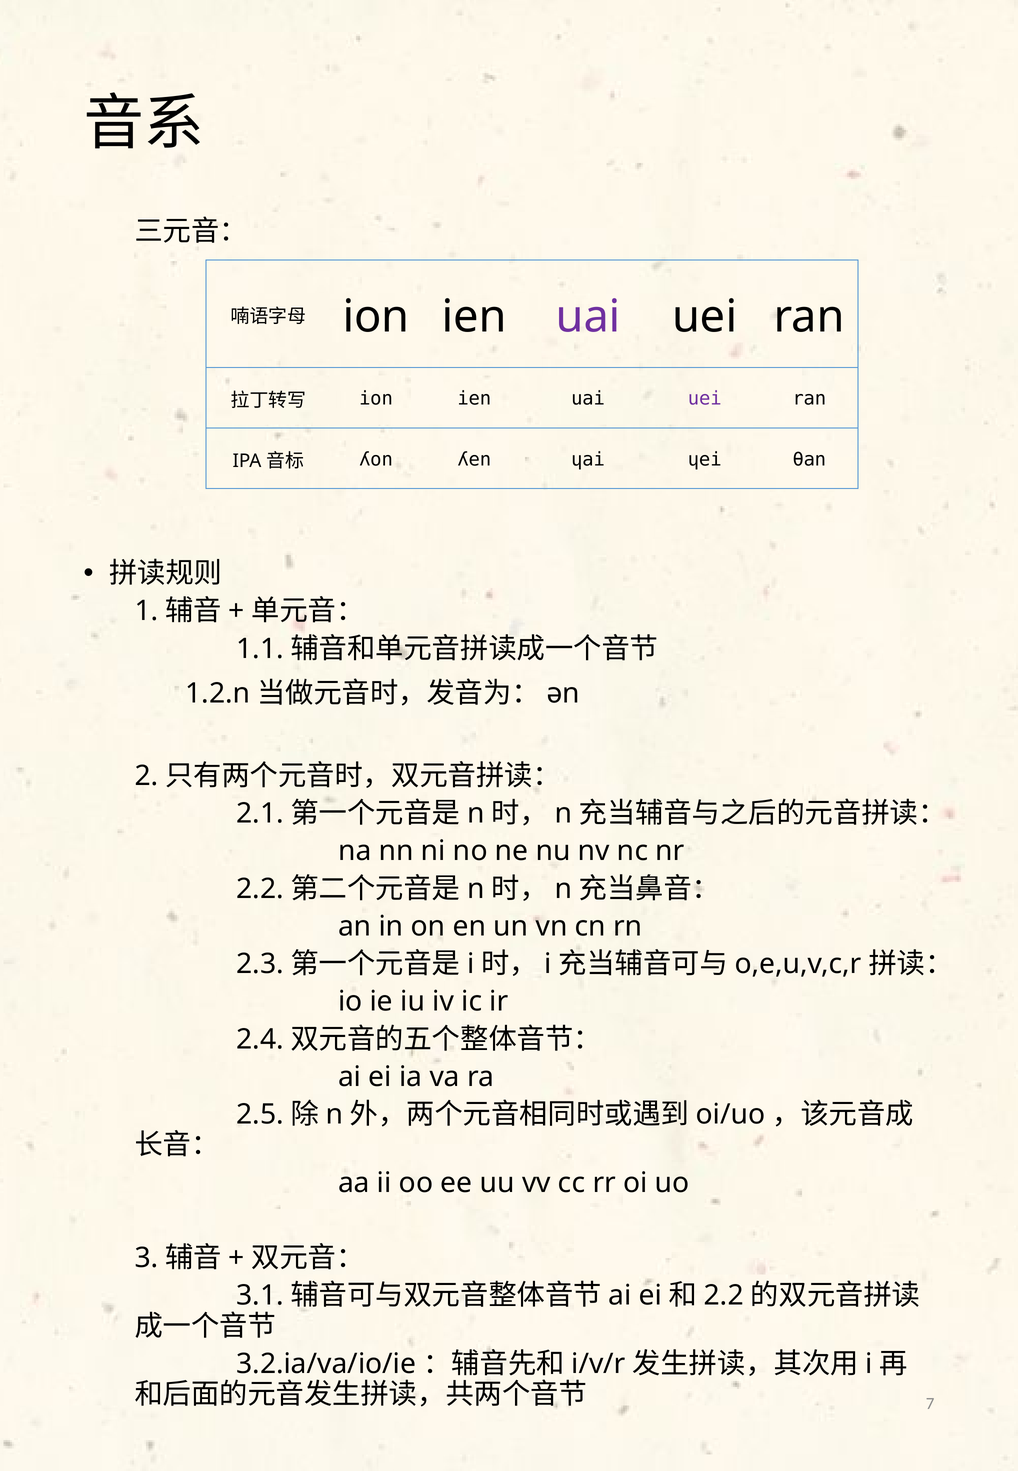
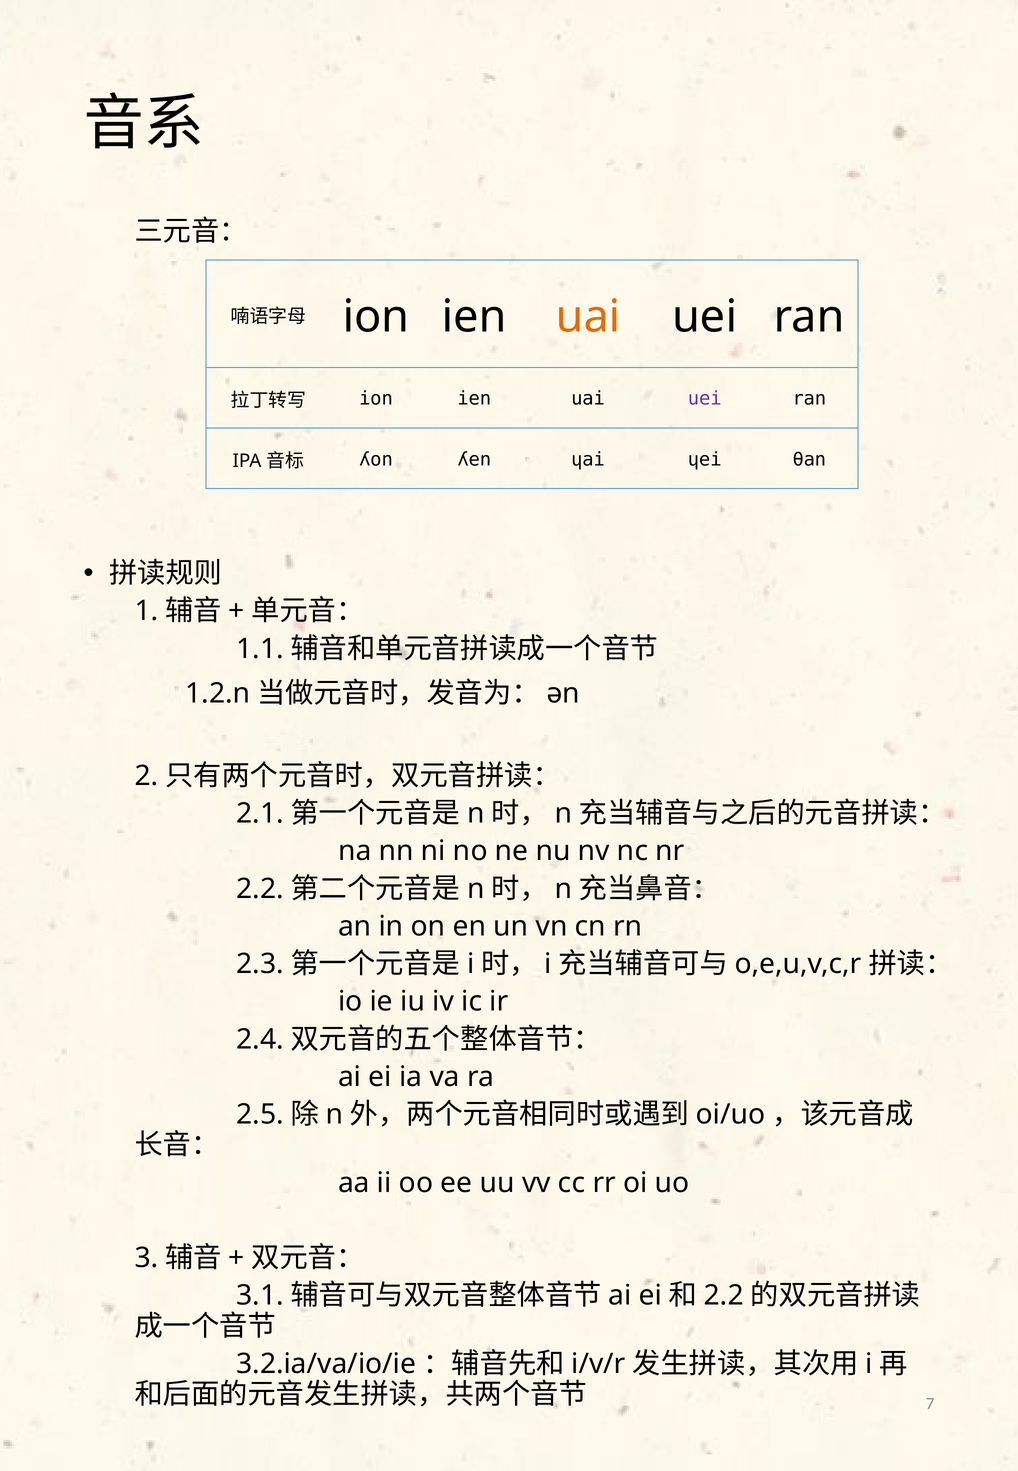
uai colour: purple -> orange (588, 317)
